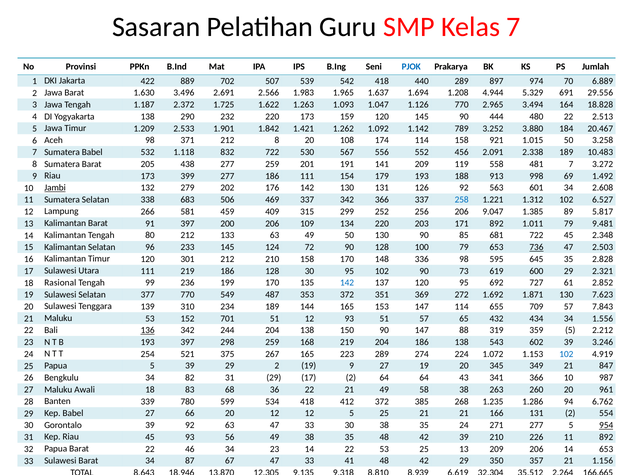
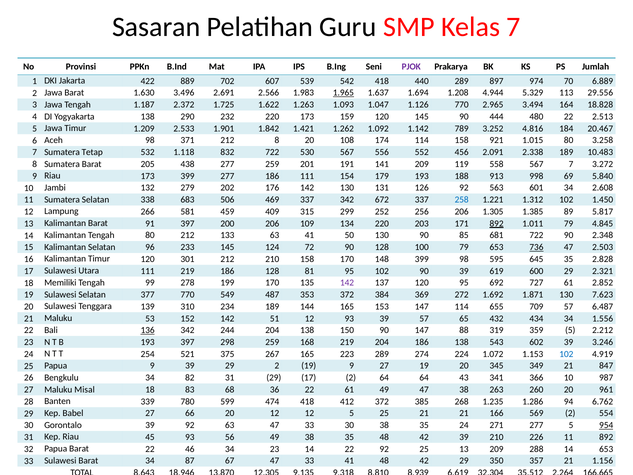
PJOK colour: blue -> purple (411, 67)
507: 507 -> 607 (272, 81)
1.965 underline: none -> present (343, 93)
691: 691 -> 113 (566, 93)
3.880: 3.880 -> 4.816 (533, 128)
1.015 50: 50 -> 80 (569, 140)
Sumatera Babel: Babel -> Tetap (92, 152)
558 481: 481 -> 567 (536, 164)
1.492: 1.492 -> 5.840 (603, 176)
Jambi underline: present -> none (55, 188)
342 366: 366 -> 672 (382, 200)
6.527: 6.527 -> 1.450 (603, 200)
9.047: 9.047 -> 1.305 (493, 212)
892 underline: none -> present (497, 223)
9.481: 9.481 -> 4.845 (603, 223)
63 49: 49 -> 41 (309, 235)
722 45: 45 -> 90 (569, 235)
148 336: 336 -> 399 (422, 259)
128 30: 30 -> 81 (309, 271)
90 73: 73 -> 39 (464, 271)
Rasional: Rasional -> Memiliki (60, 283)
236: 236 -> 278 (188, 283)
142 colour: blue -> purple (347, 283)
351: 351 -> 384 (382, 295)
7.843: 7.843 -> 6.487 (603, 306)
152 701: 701 -> 142 (227, 318)
93 51: 51 -> 39 (384, 318)
Papua 5: 5 -> 9 (152, 366)
Awali: Awali -> Misal (85, 389)
22 21: 21 -> 61 (349, 389)
49 58: 58 -> 47 (424, 389)
534: 534 -> 474 (272, 401)
166 131: 131 -> 569 (536, 413)
22 53: 53 -> 92 (384, 449)
209 206: 206 -> 288 (536, 449)
